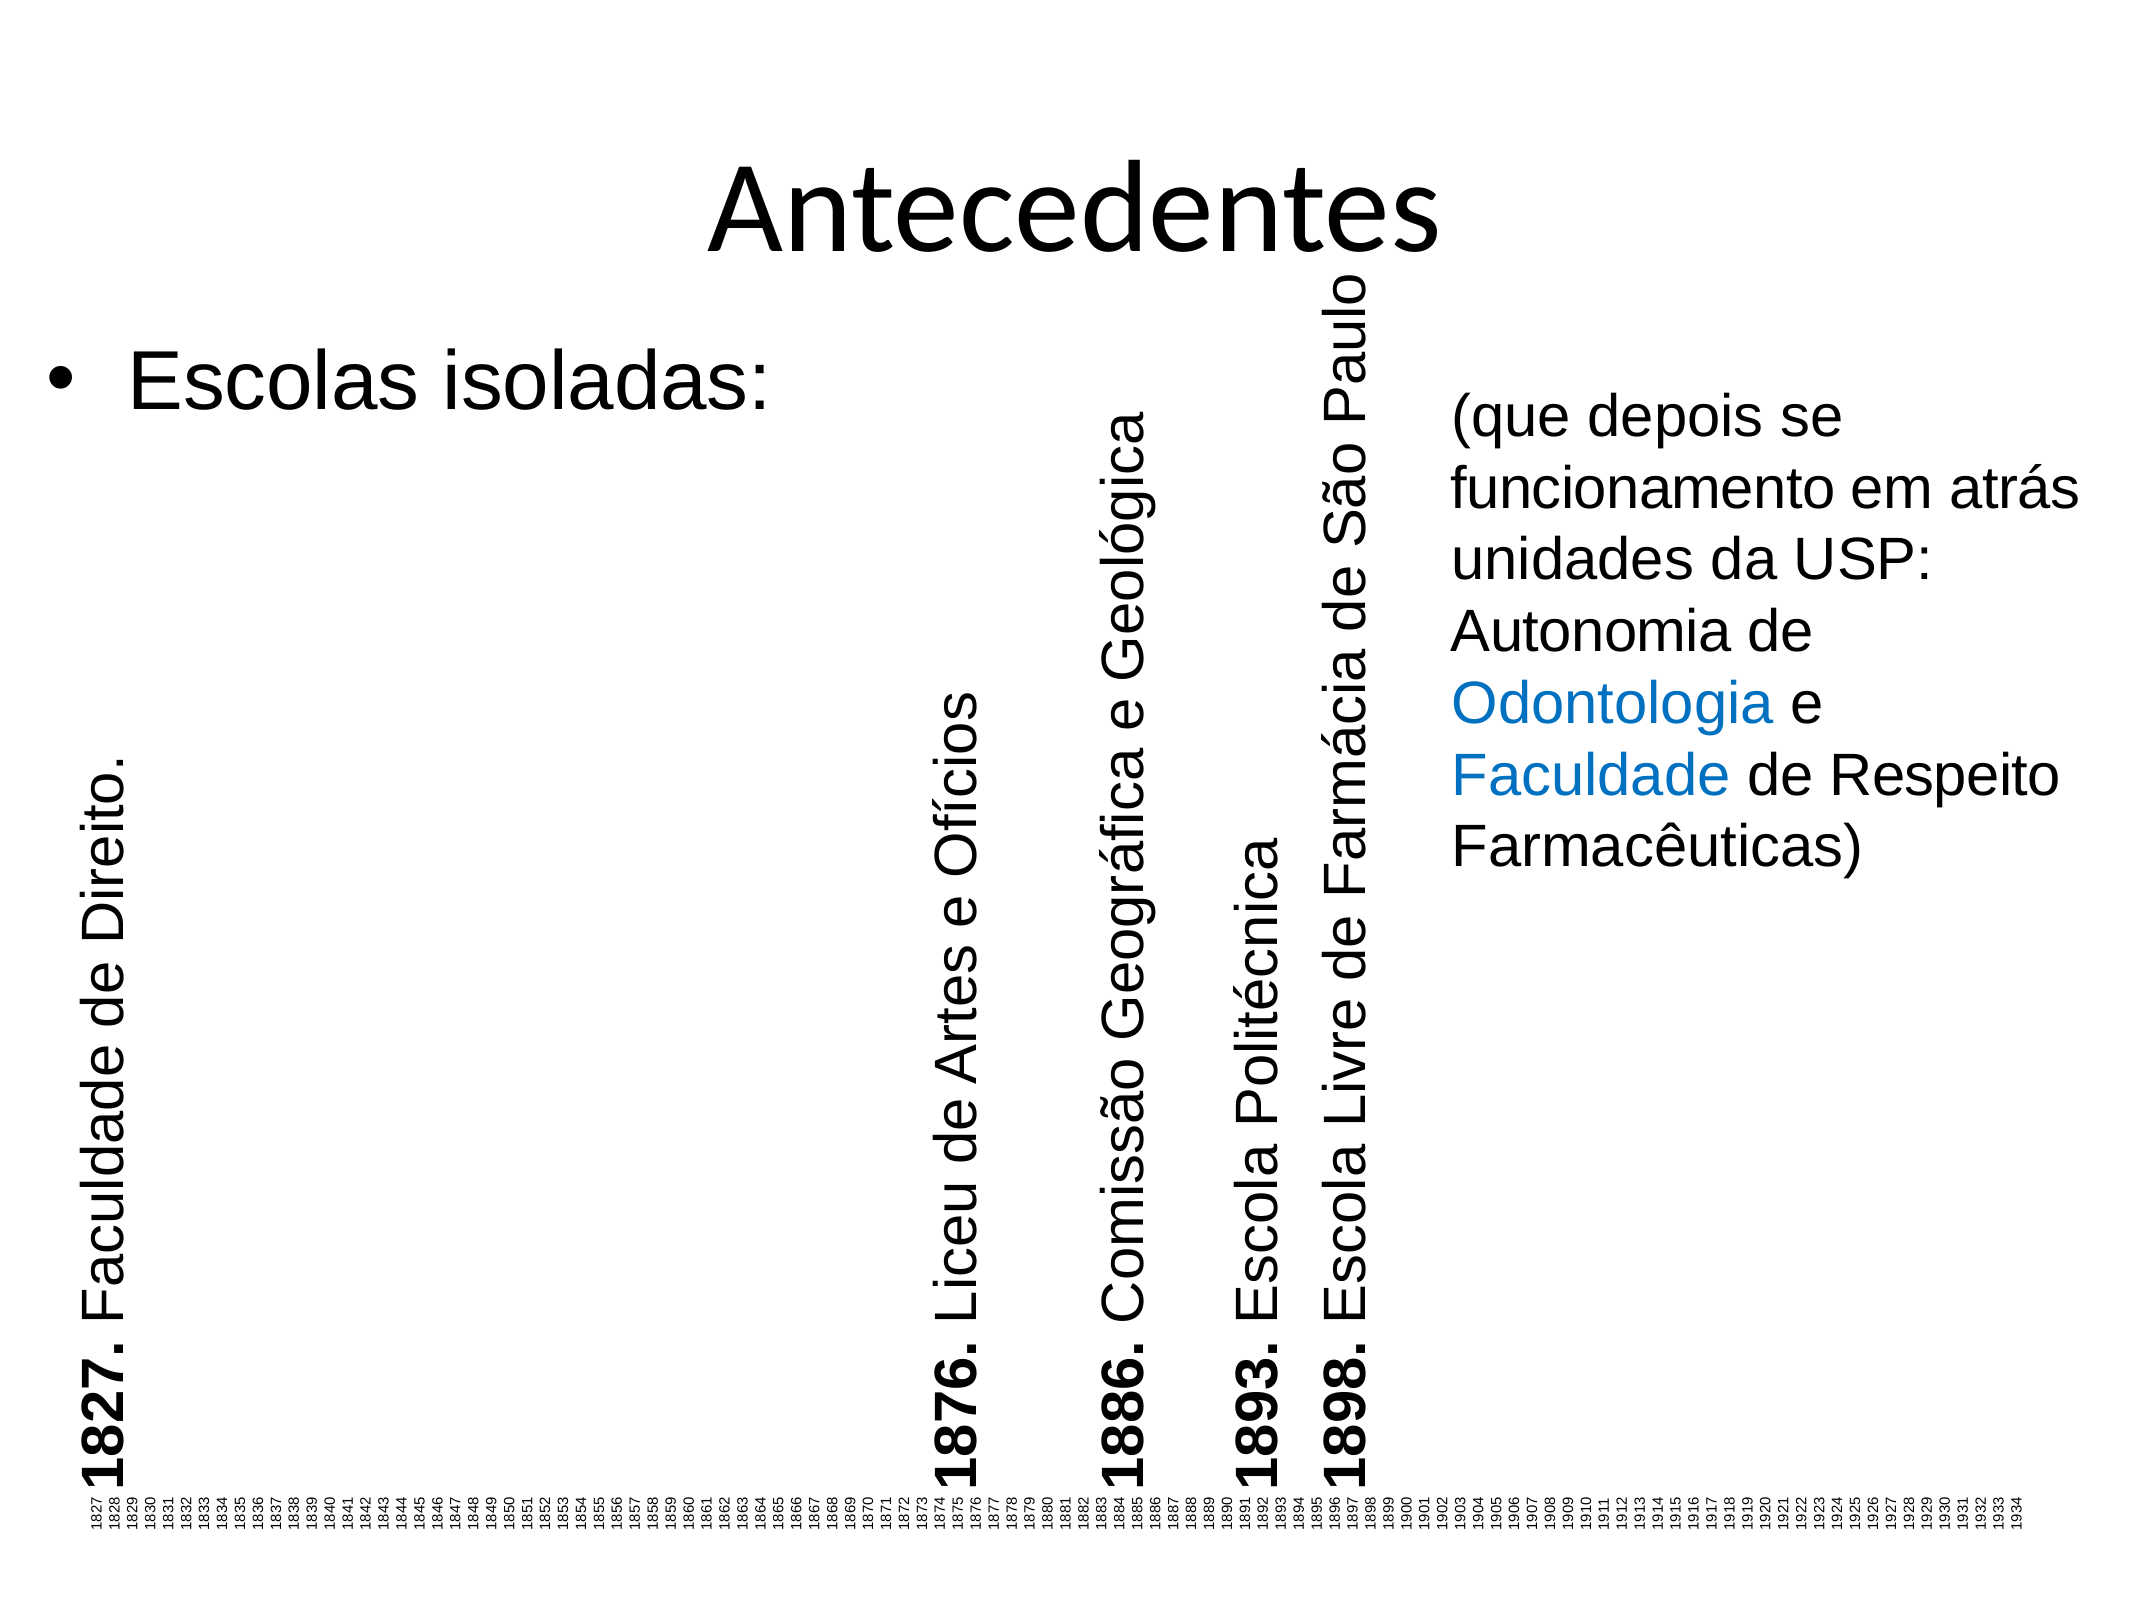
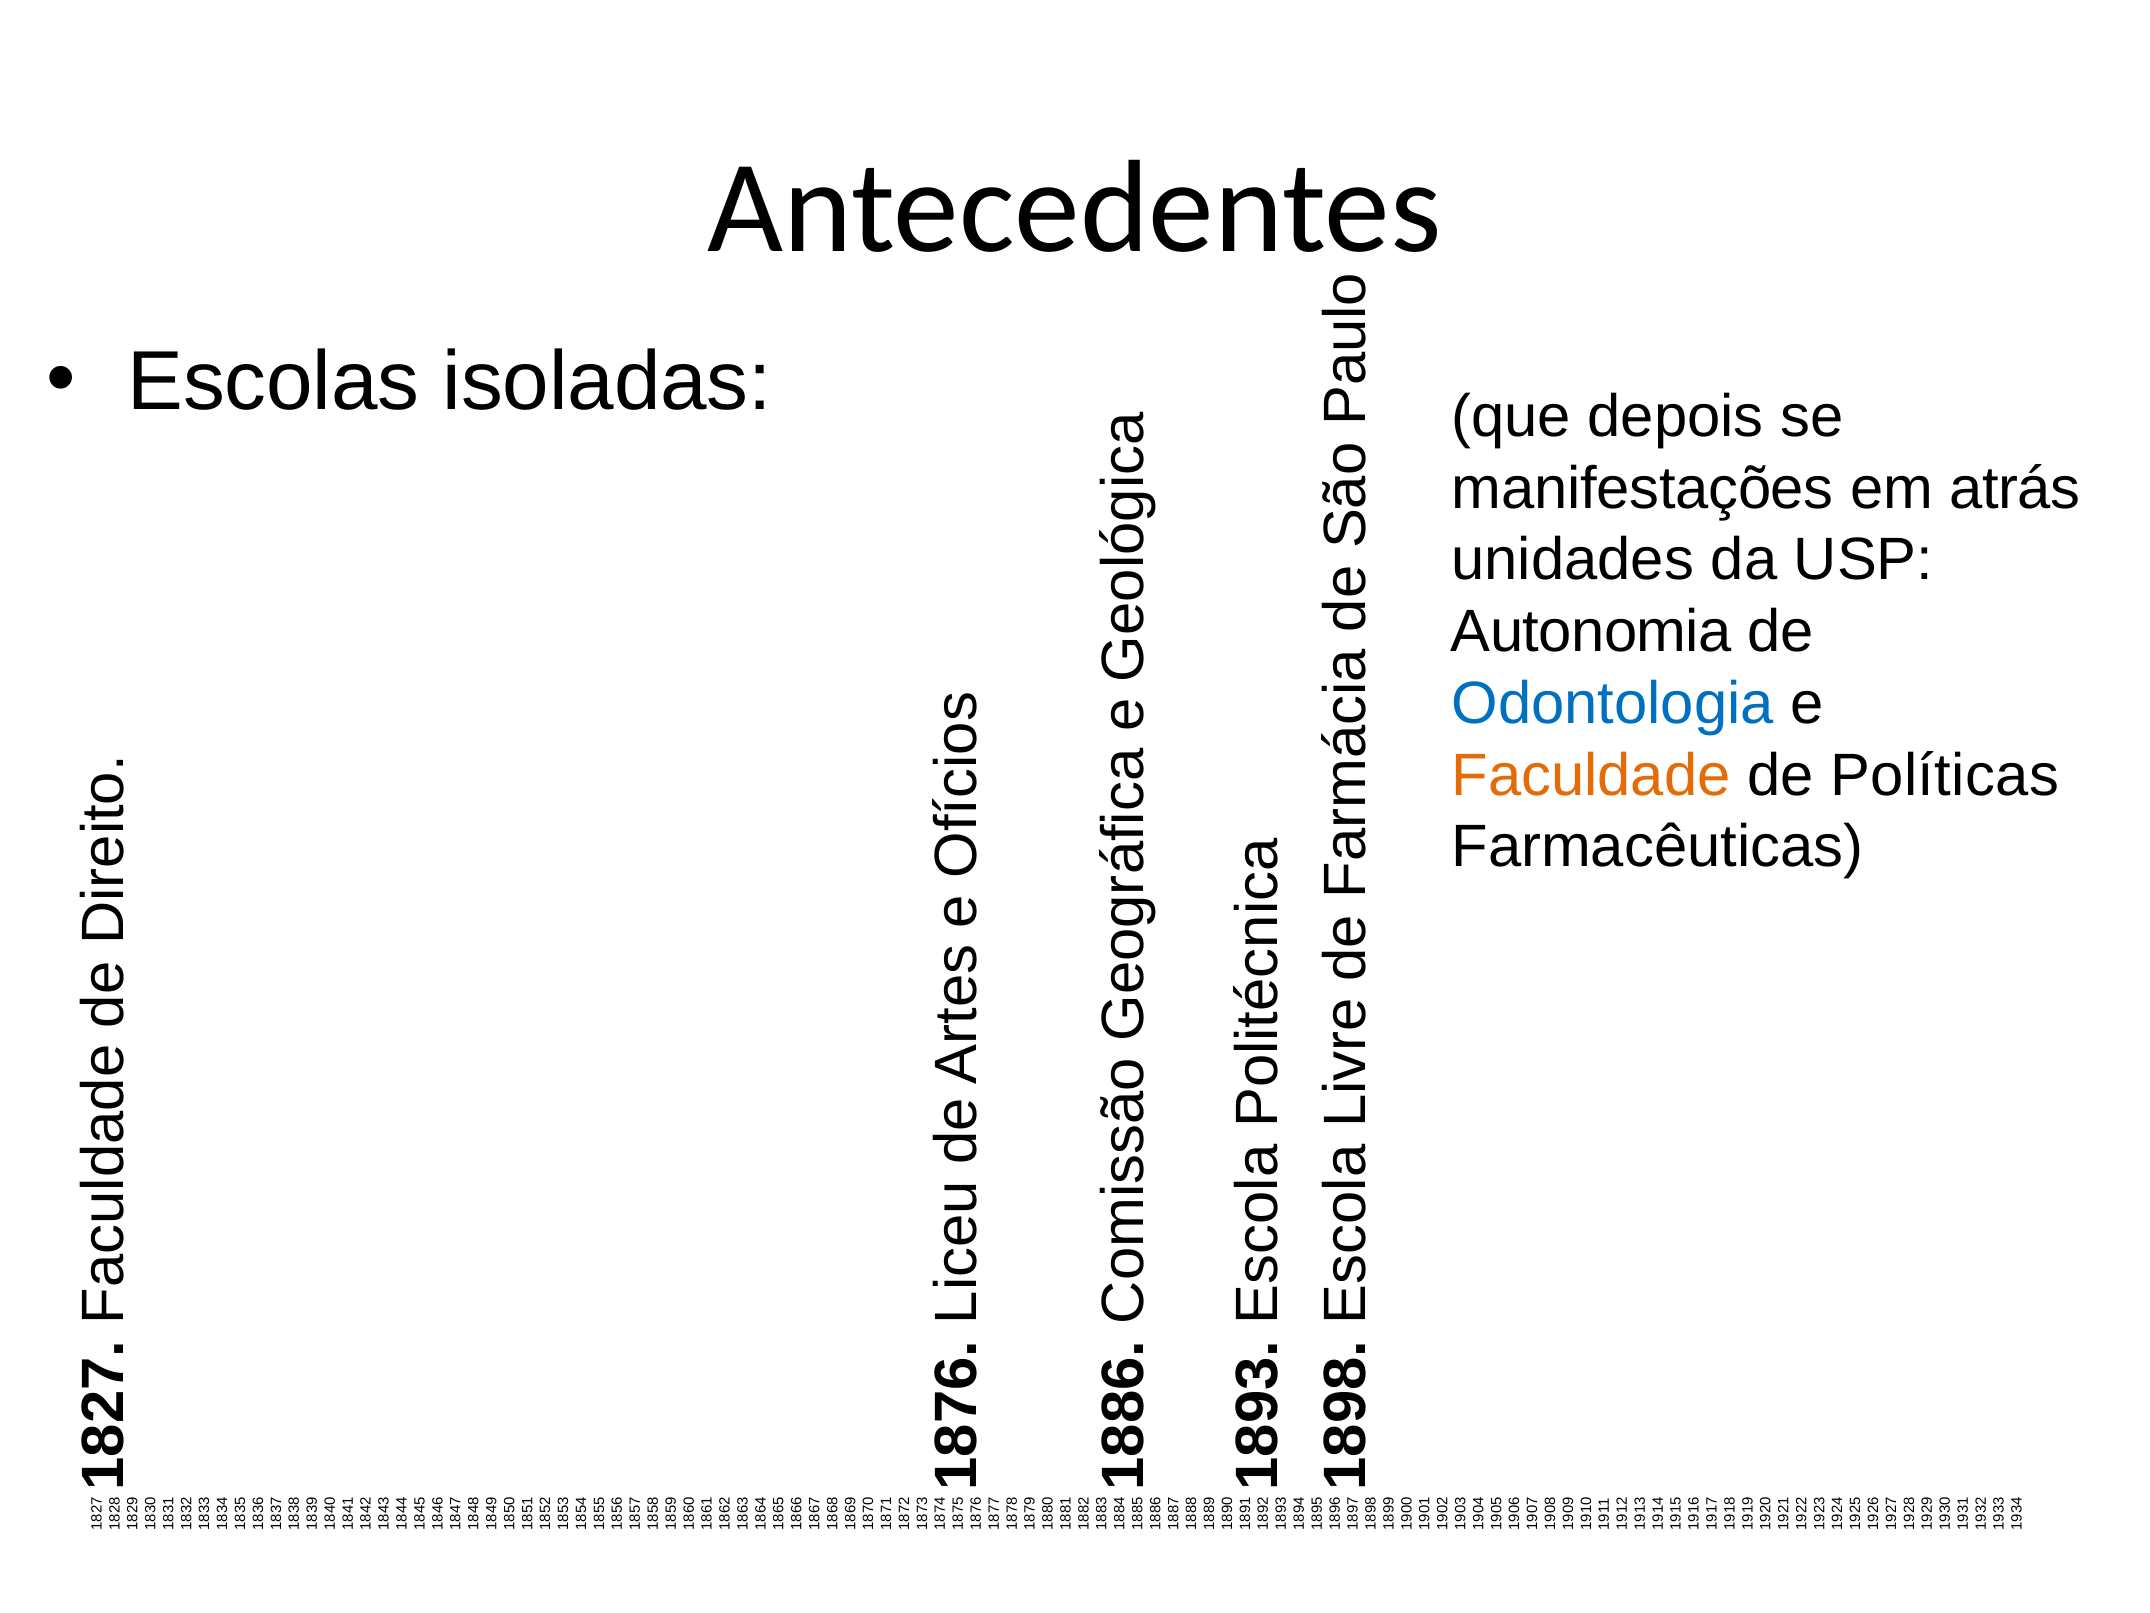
funcionamento: funcionamento -> manifestações (1643, 488)
Faculdade colour: blue -> orange (1591, 775)
Respeito: Respeito -> Políticas (1945, 775)
